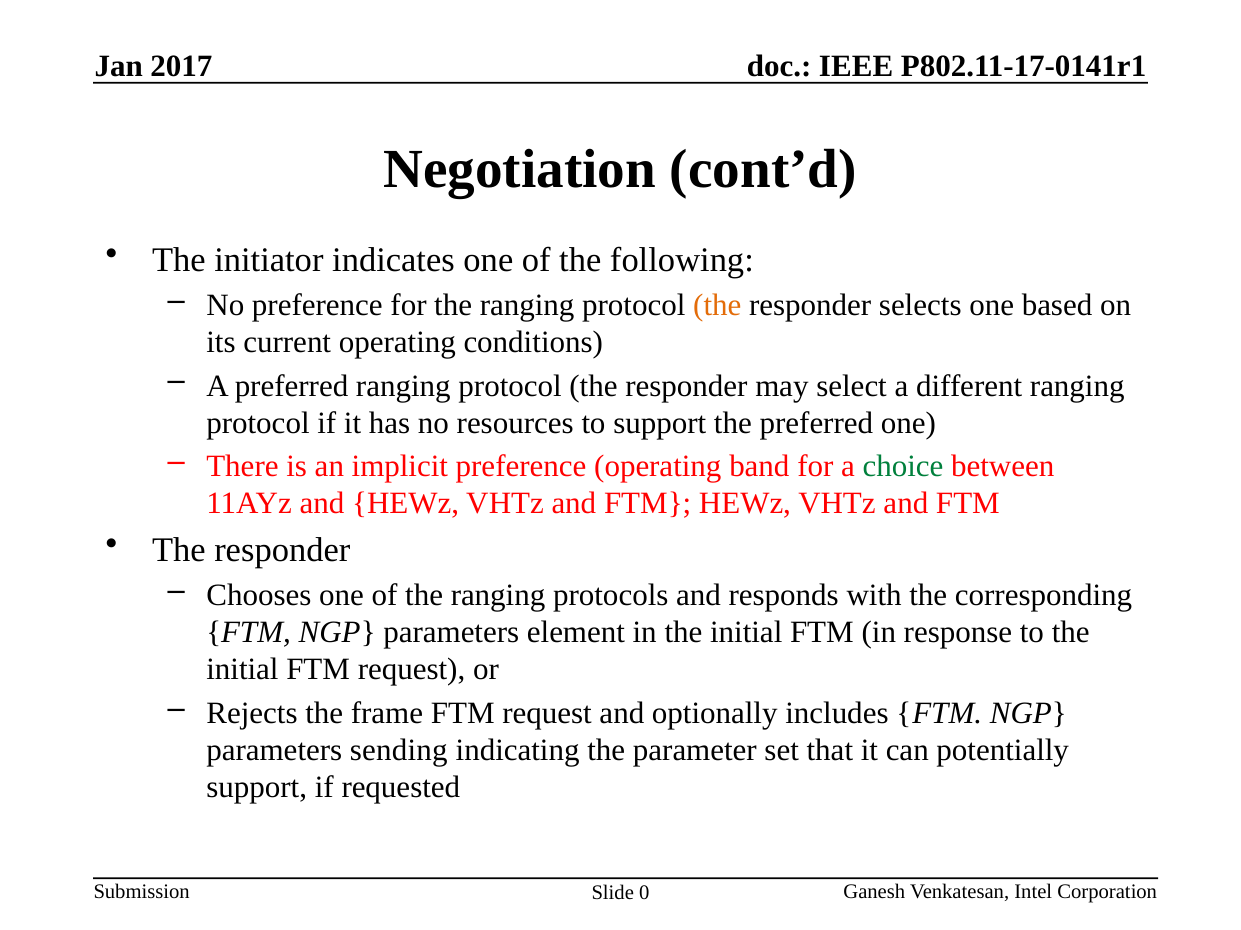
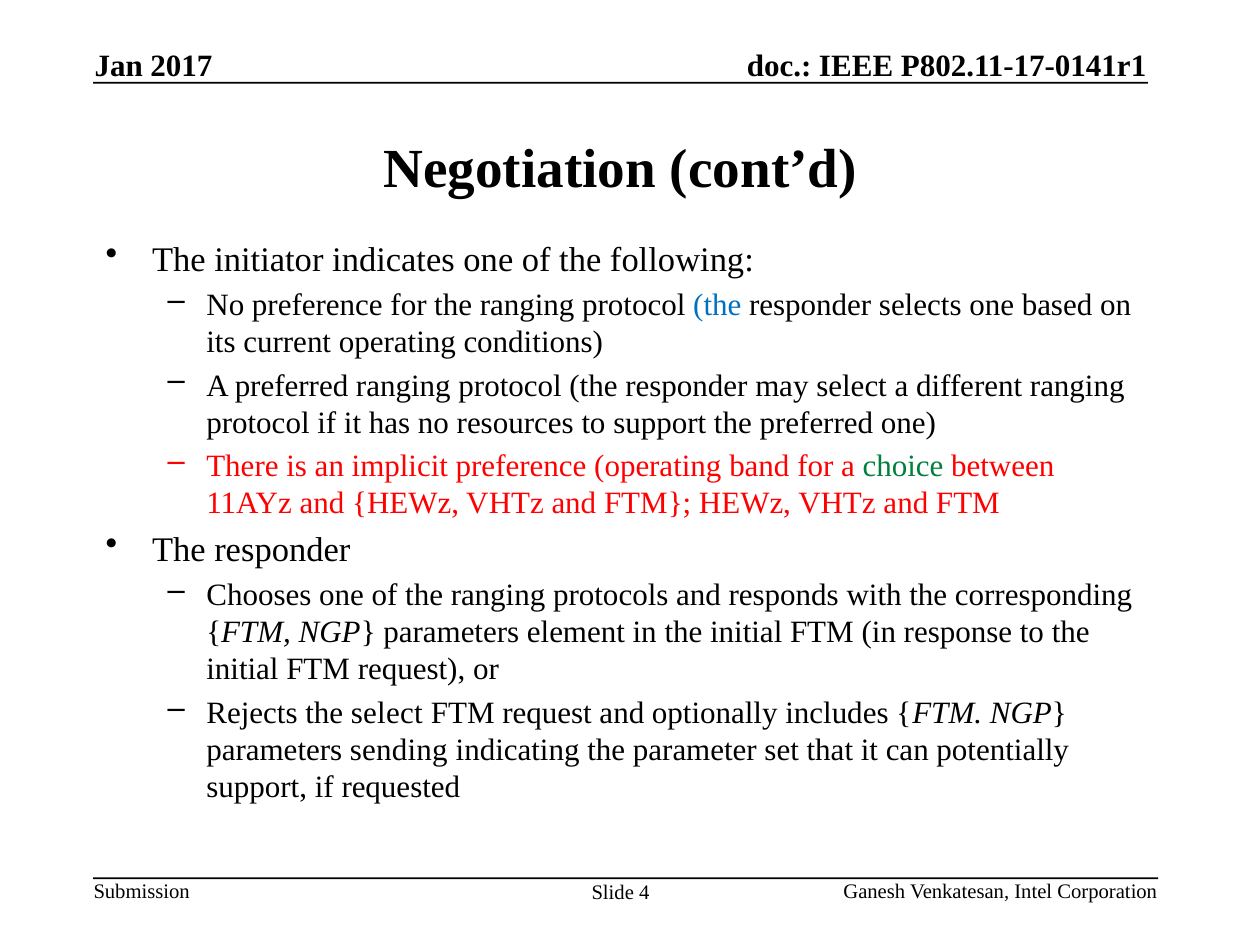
the colour: orange -> blue (717, 305)
the frame: frame -> select (387, 714)
0: 0 -> 4 (644, 893)
